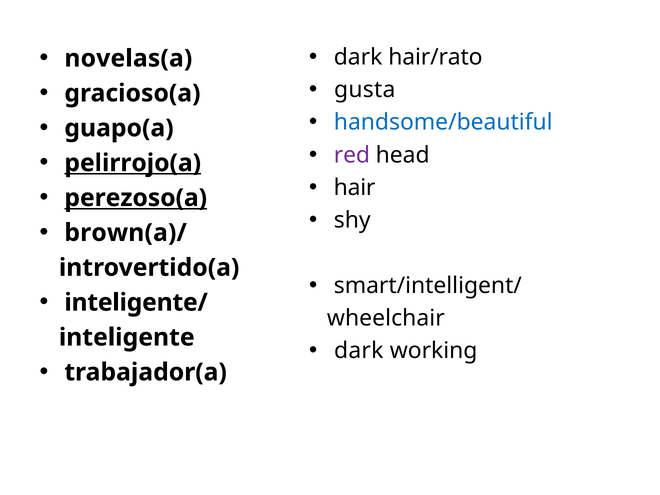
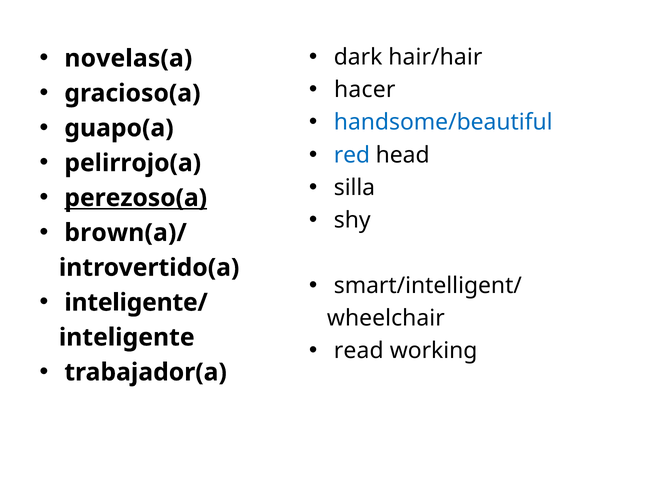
hair/rato: hair/rato -> hair/hair (435, 57)
gusta: gusta -> hacer (365, 90)
red colour: purple -> blue (352, 155)
pelirrojo(a underline: present -> none (133, 163)
hair: hair -> silla (354, 188)
dark: dark -> read (359, 351)
